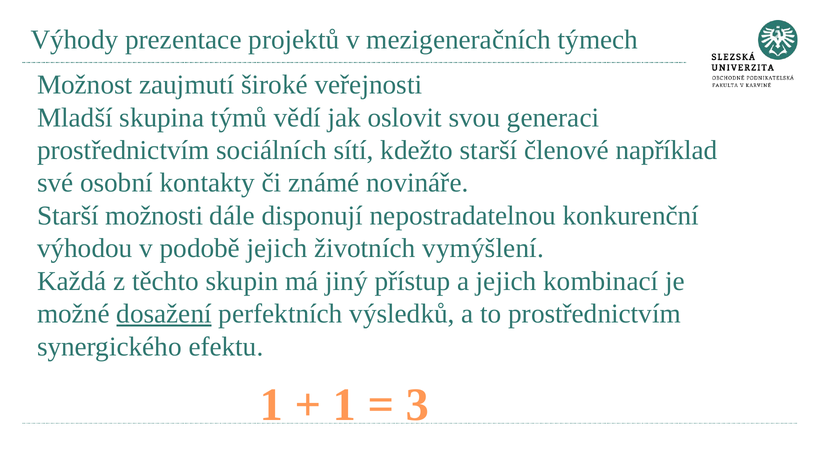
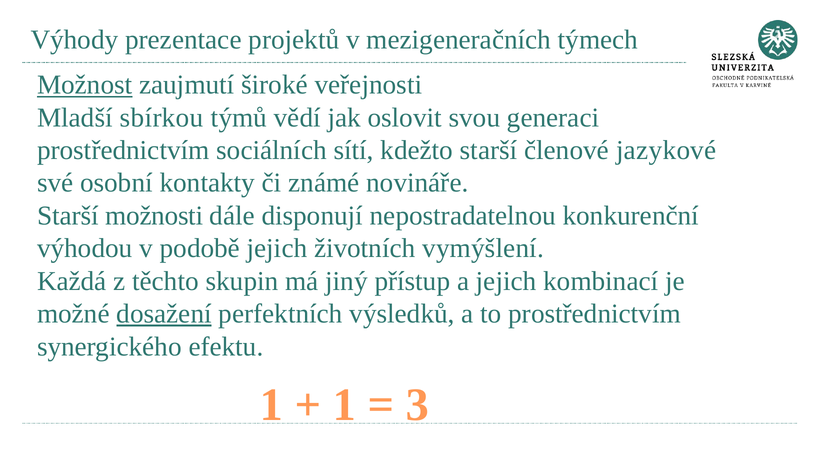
Možnost underline: none -> present (85, 85)
skupina: skupina -> sbírkou (162, 118)
například: například -> jazykové (666, 150)
